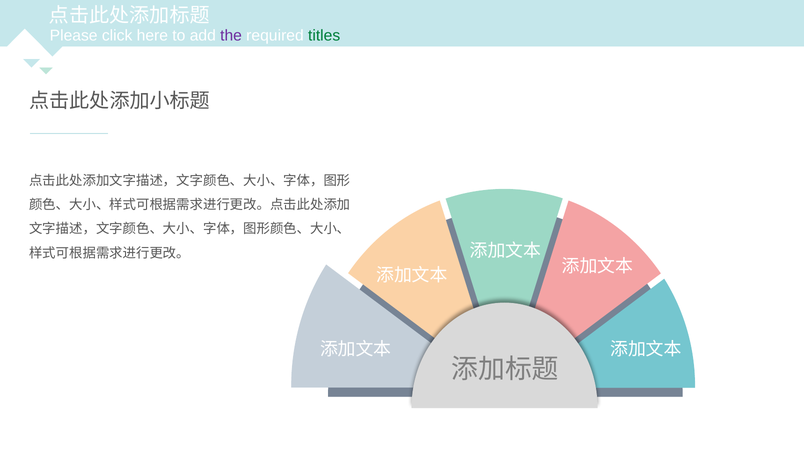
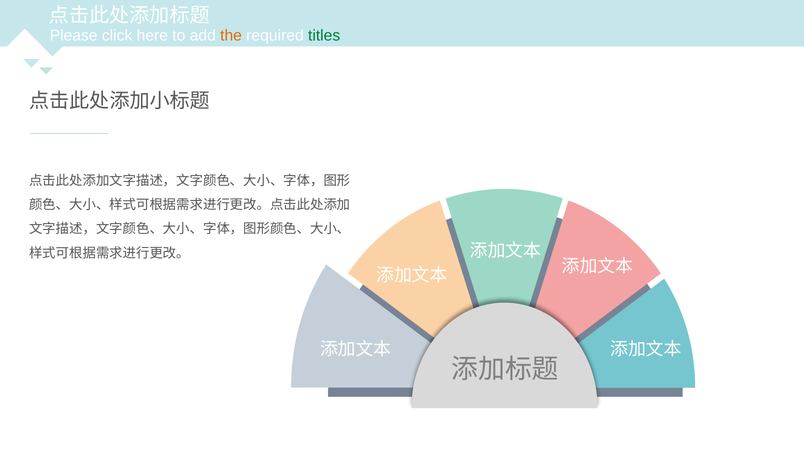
the colour: purple -> orange (231, 36)
